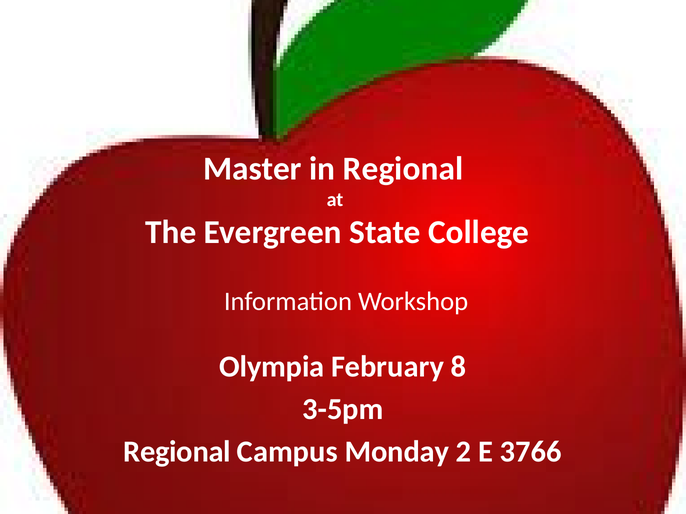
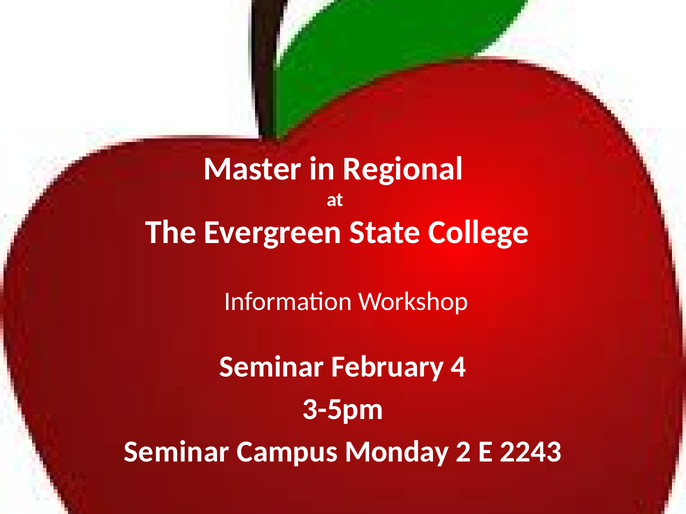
Olympia: Olympia -> Seminar (272, 367)
8: 8 -> 4 (459, 367)
Regional: Regional -> Seminar (177, 452)
3766: 3766 -> 2243 (531, 452)
